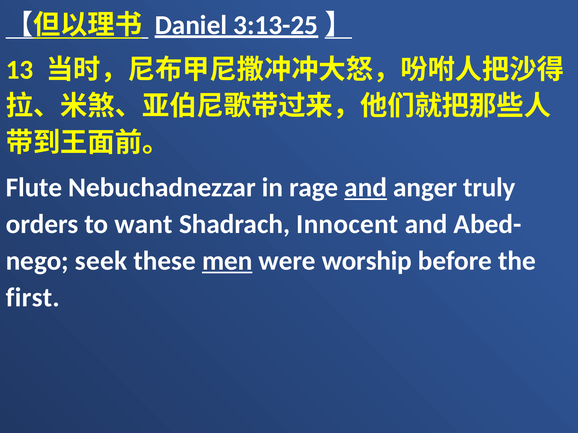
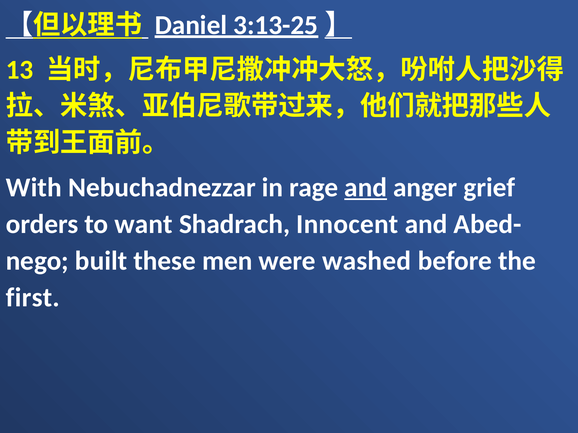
Flute: Flute -> With (34, 188)
truly: truly -> grief (489, 188)
seek: seek -> built (101, 261)
men underline: present -> none (227, 261)
worship: worship -> washed (367, 261)
